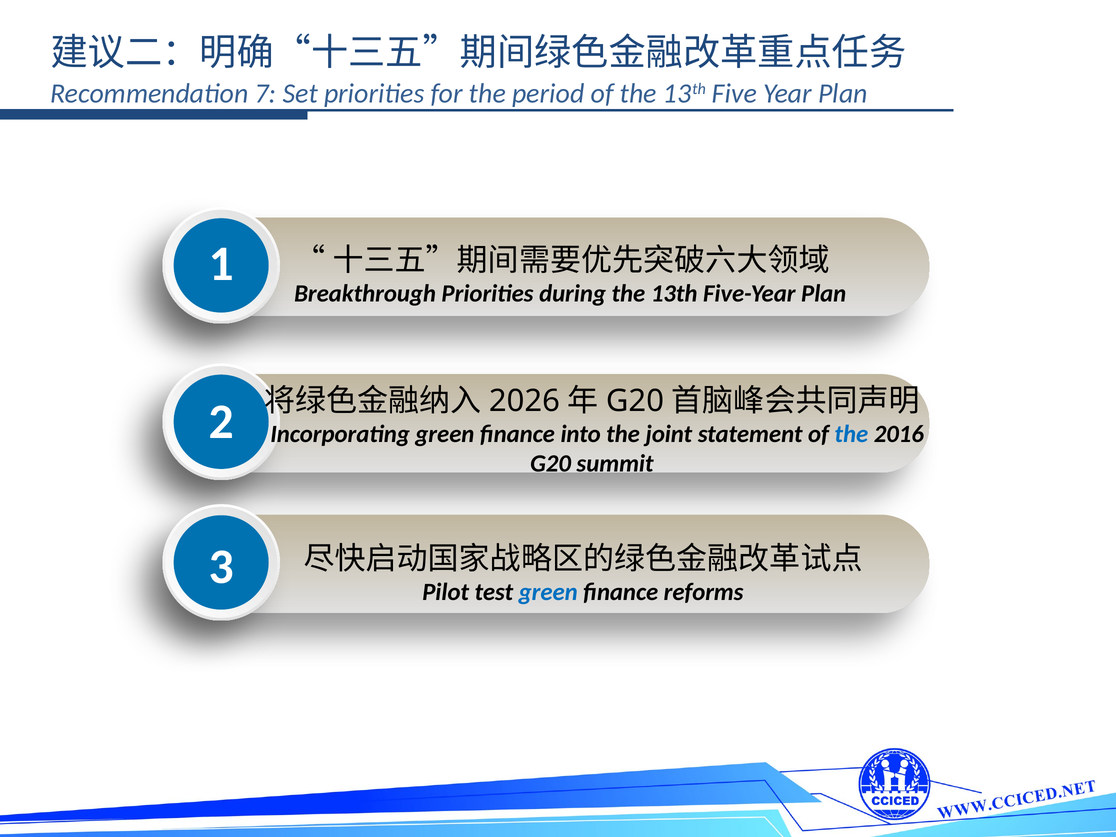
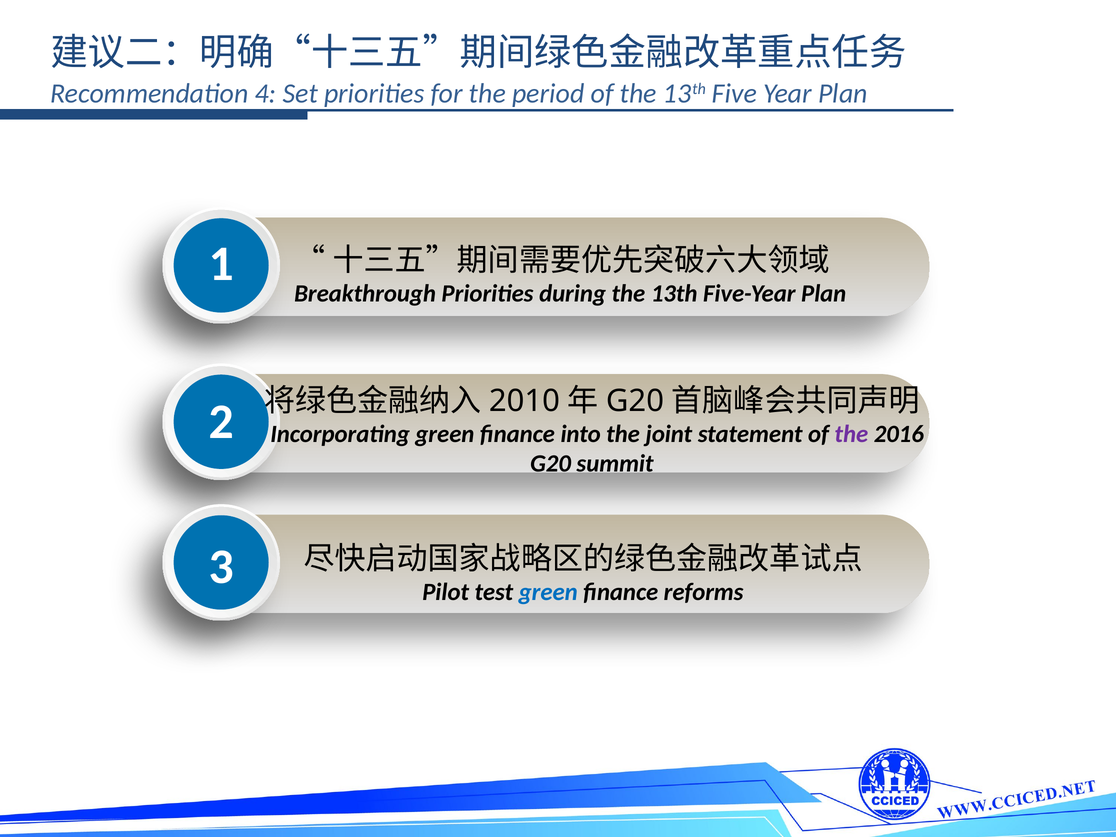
7: 7 -> 4 (266, 93)
2026: 2026 -> 2010 (524, 401)
the colour: blue -> purple (851, 434)
